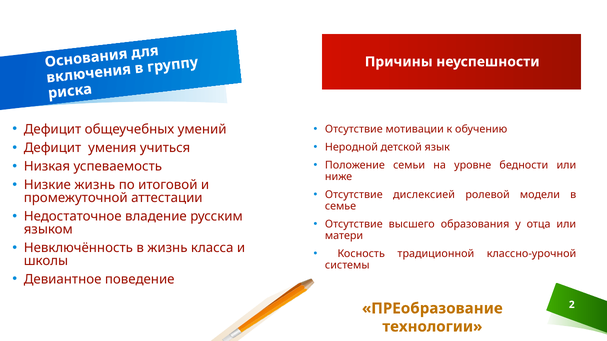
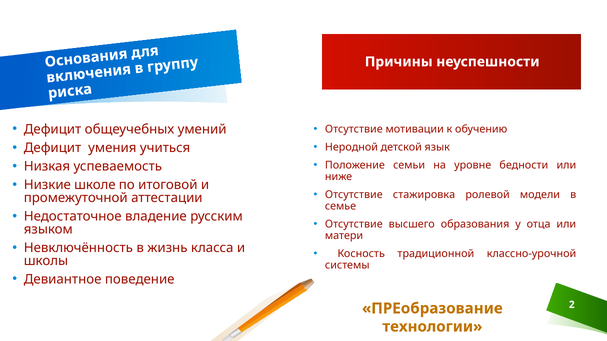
Низкие жизнь: жизнь -> школе (95, 185)
дислексией: дислексией -> стажировка (424, 195)
